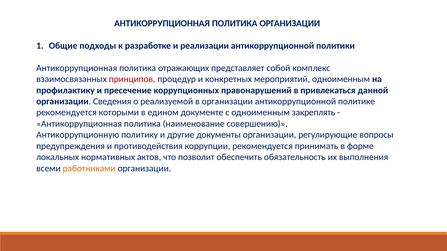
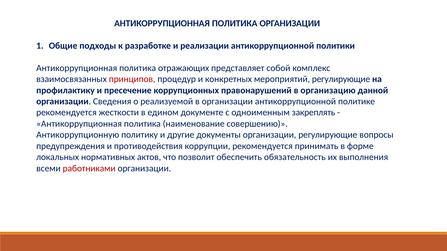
мероприятий одноименным: одноименным -> регулирующие (341, 79)
привлекаться: привлекаться -> организацию (328, 90)
которыми: которыми -> жесткости (119, 113)
работниками colour: orange -> red (89, 169)
